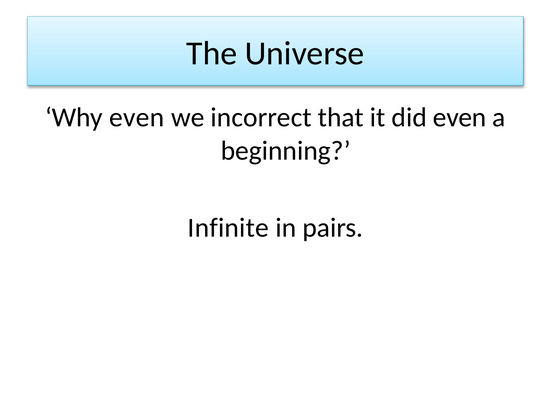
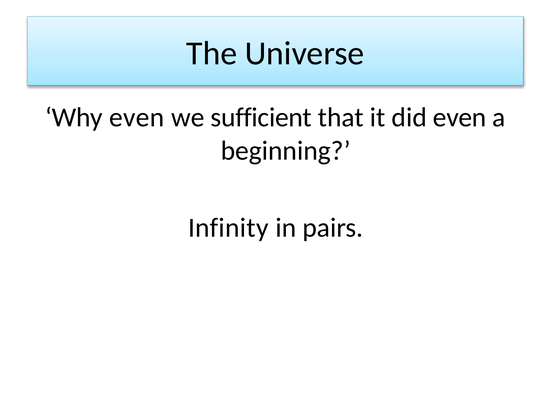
incorrect: incorrect -> sufficient (261, 118)
Infinite: Infinite -> Infinity (228, 228)
